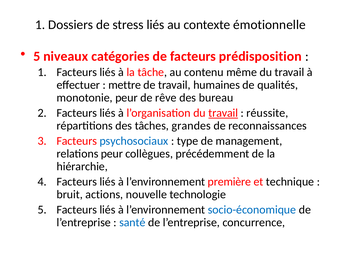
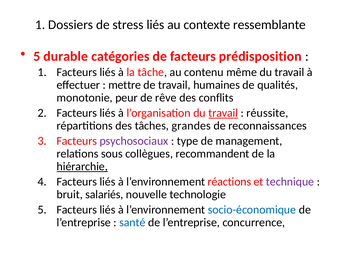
émotionnelle: émotionnelle -> ressemblante (270, 25)
niveaux: niveaux -> durable (66, 56)
bureau: bureau -> conflits (216, 98)
psychosociaux colour: blue -> purple (134, 141)
relations peur: peur -> sous (112, 154)
précédemment: précédemment -> recommandent (213, 154)
hiérarchie underline: none -> present (82, 166)
première: première -> réactions (229, 182)
technique colour: black -> purple (290, 182)
actions: actions -> salariés (104, 194)
